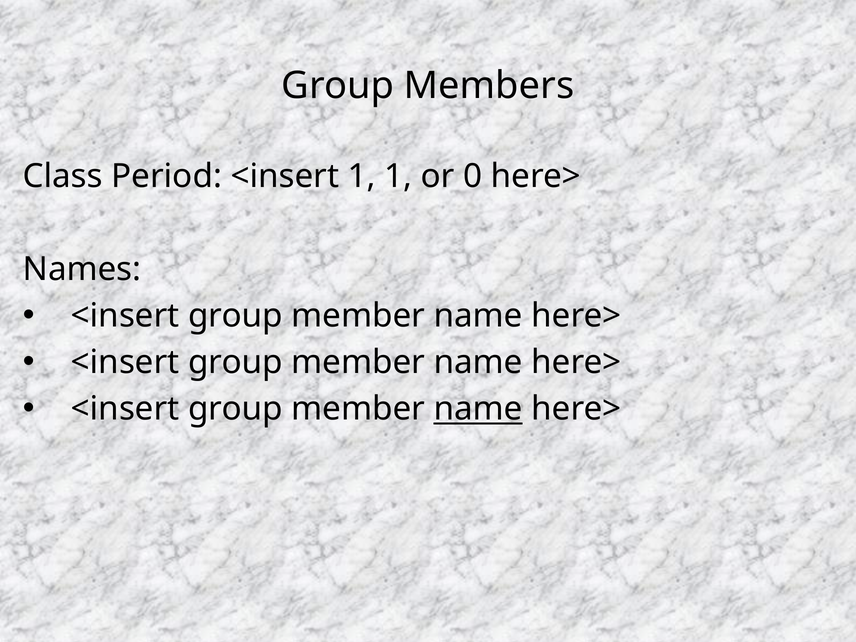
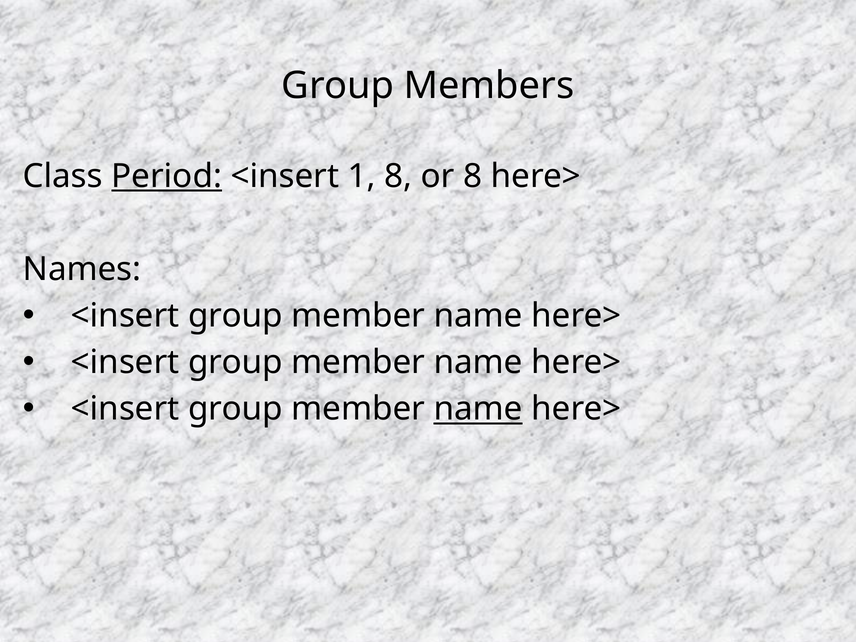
Period underline: none -> present (167, 176)
1 1: 1 -> 8 (398, 176)
or 0: 0 -> 8 (473, 176)
